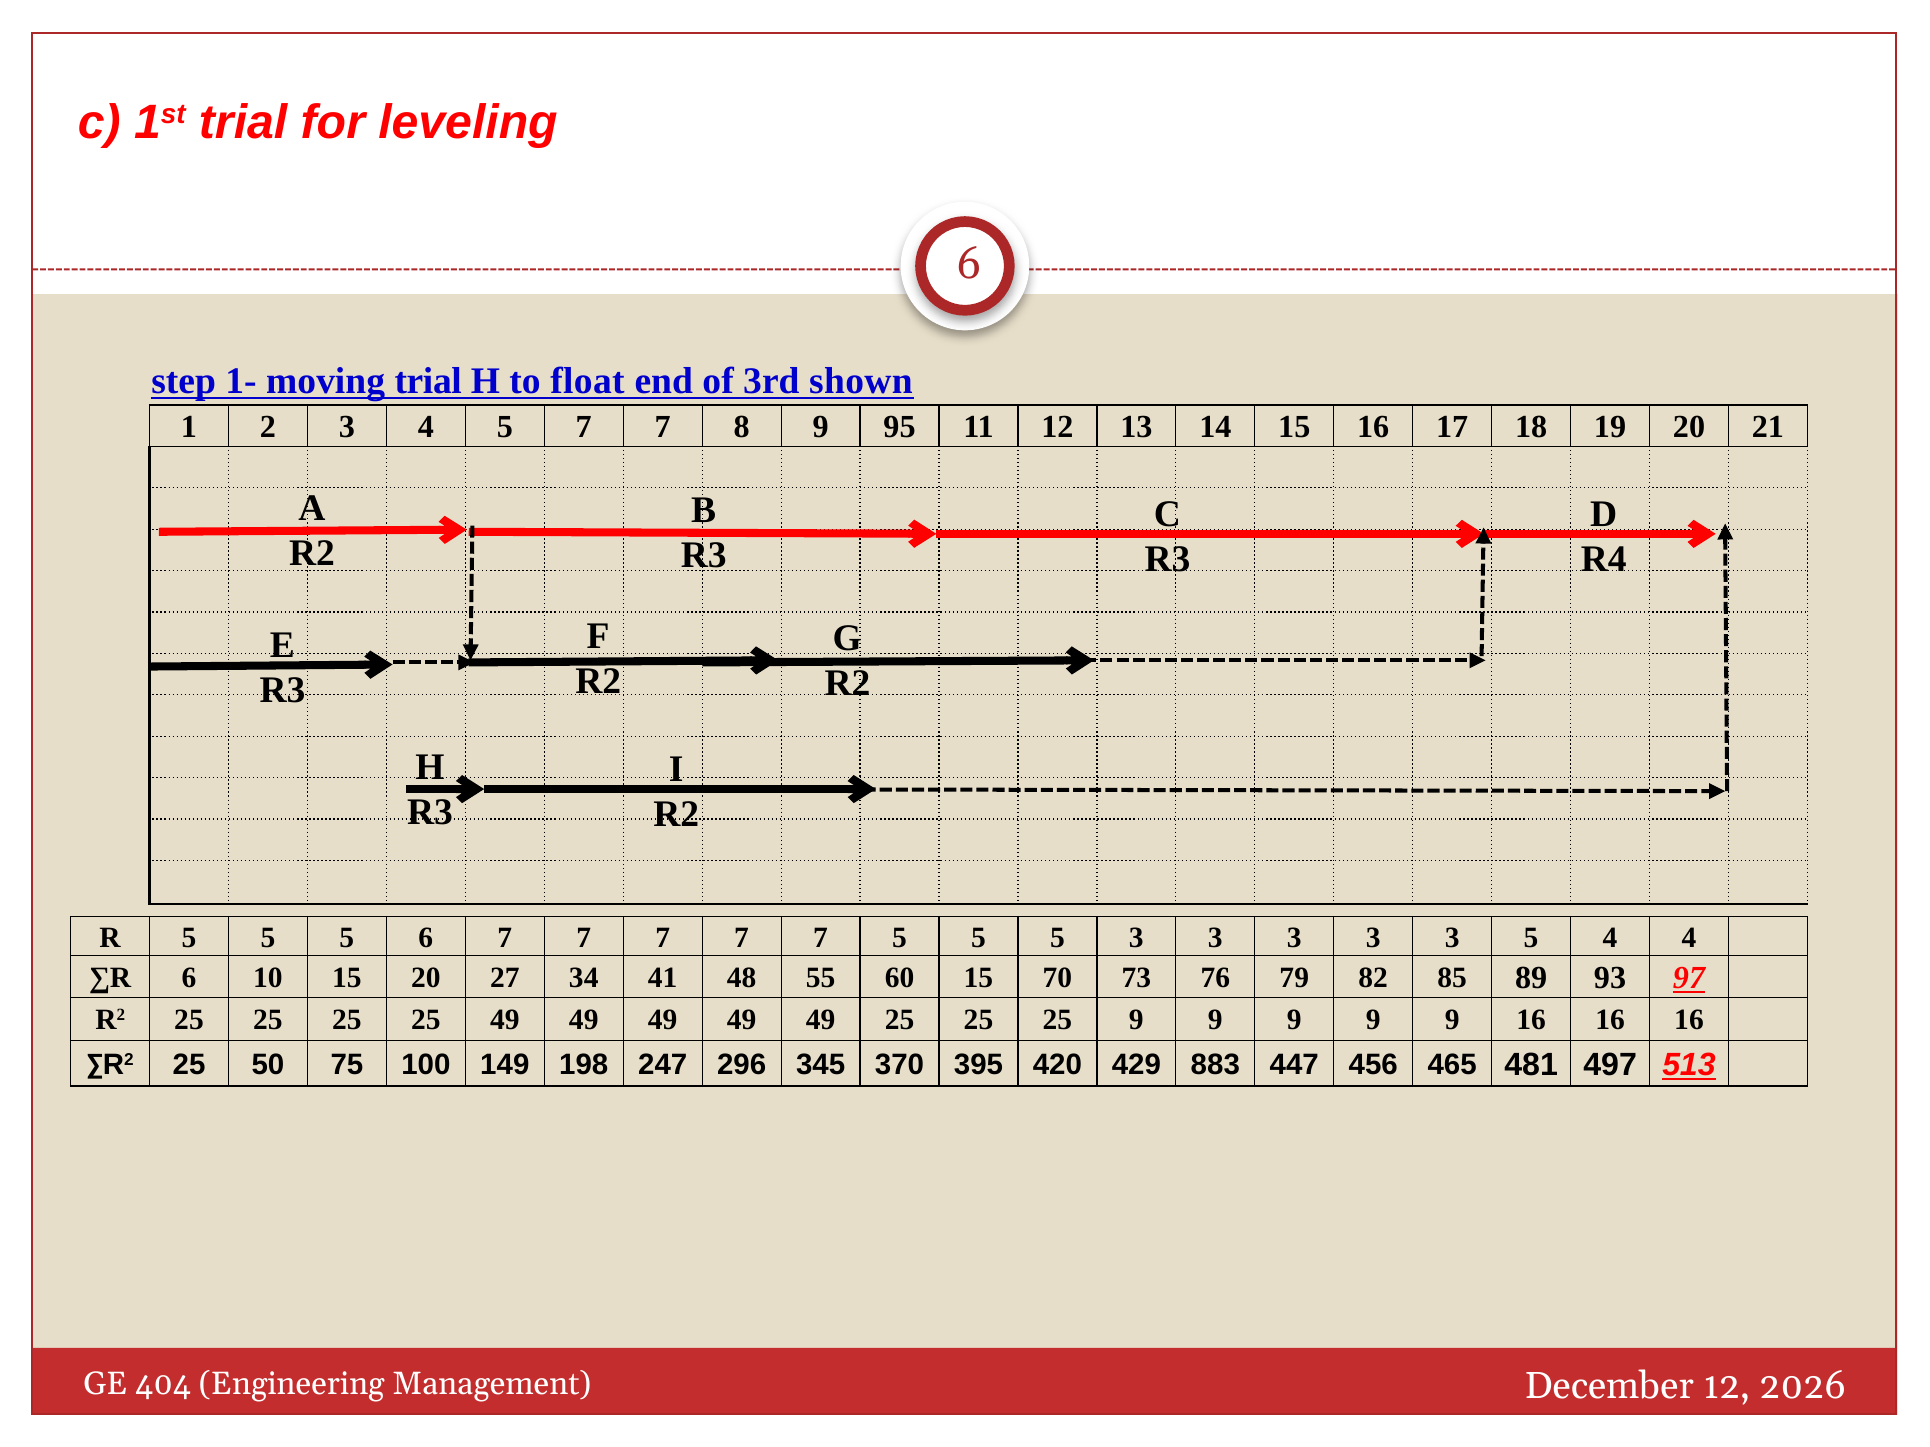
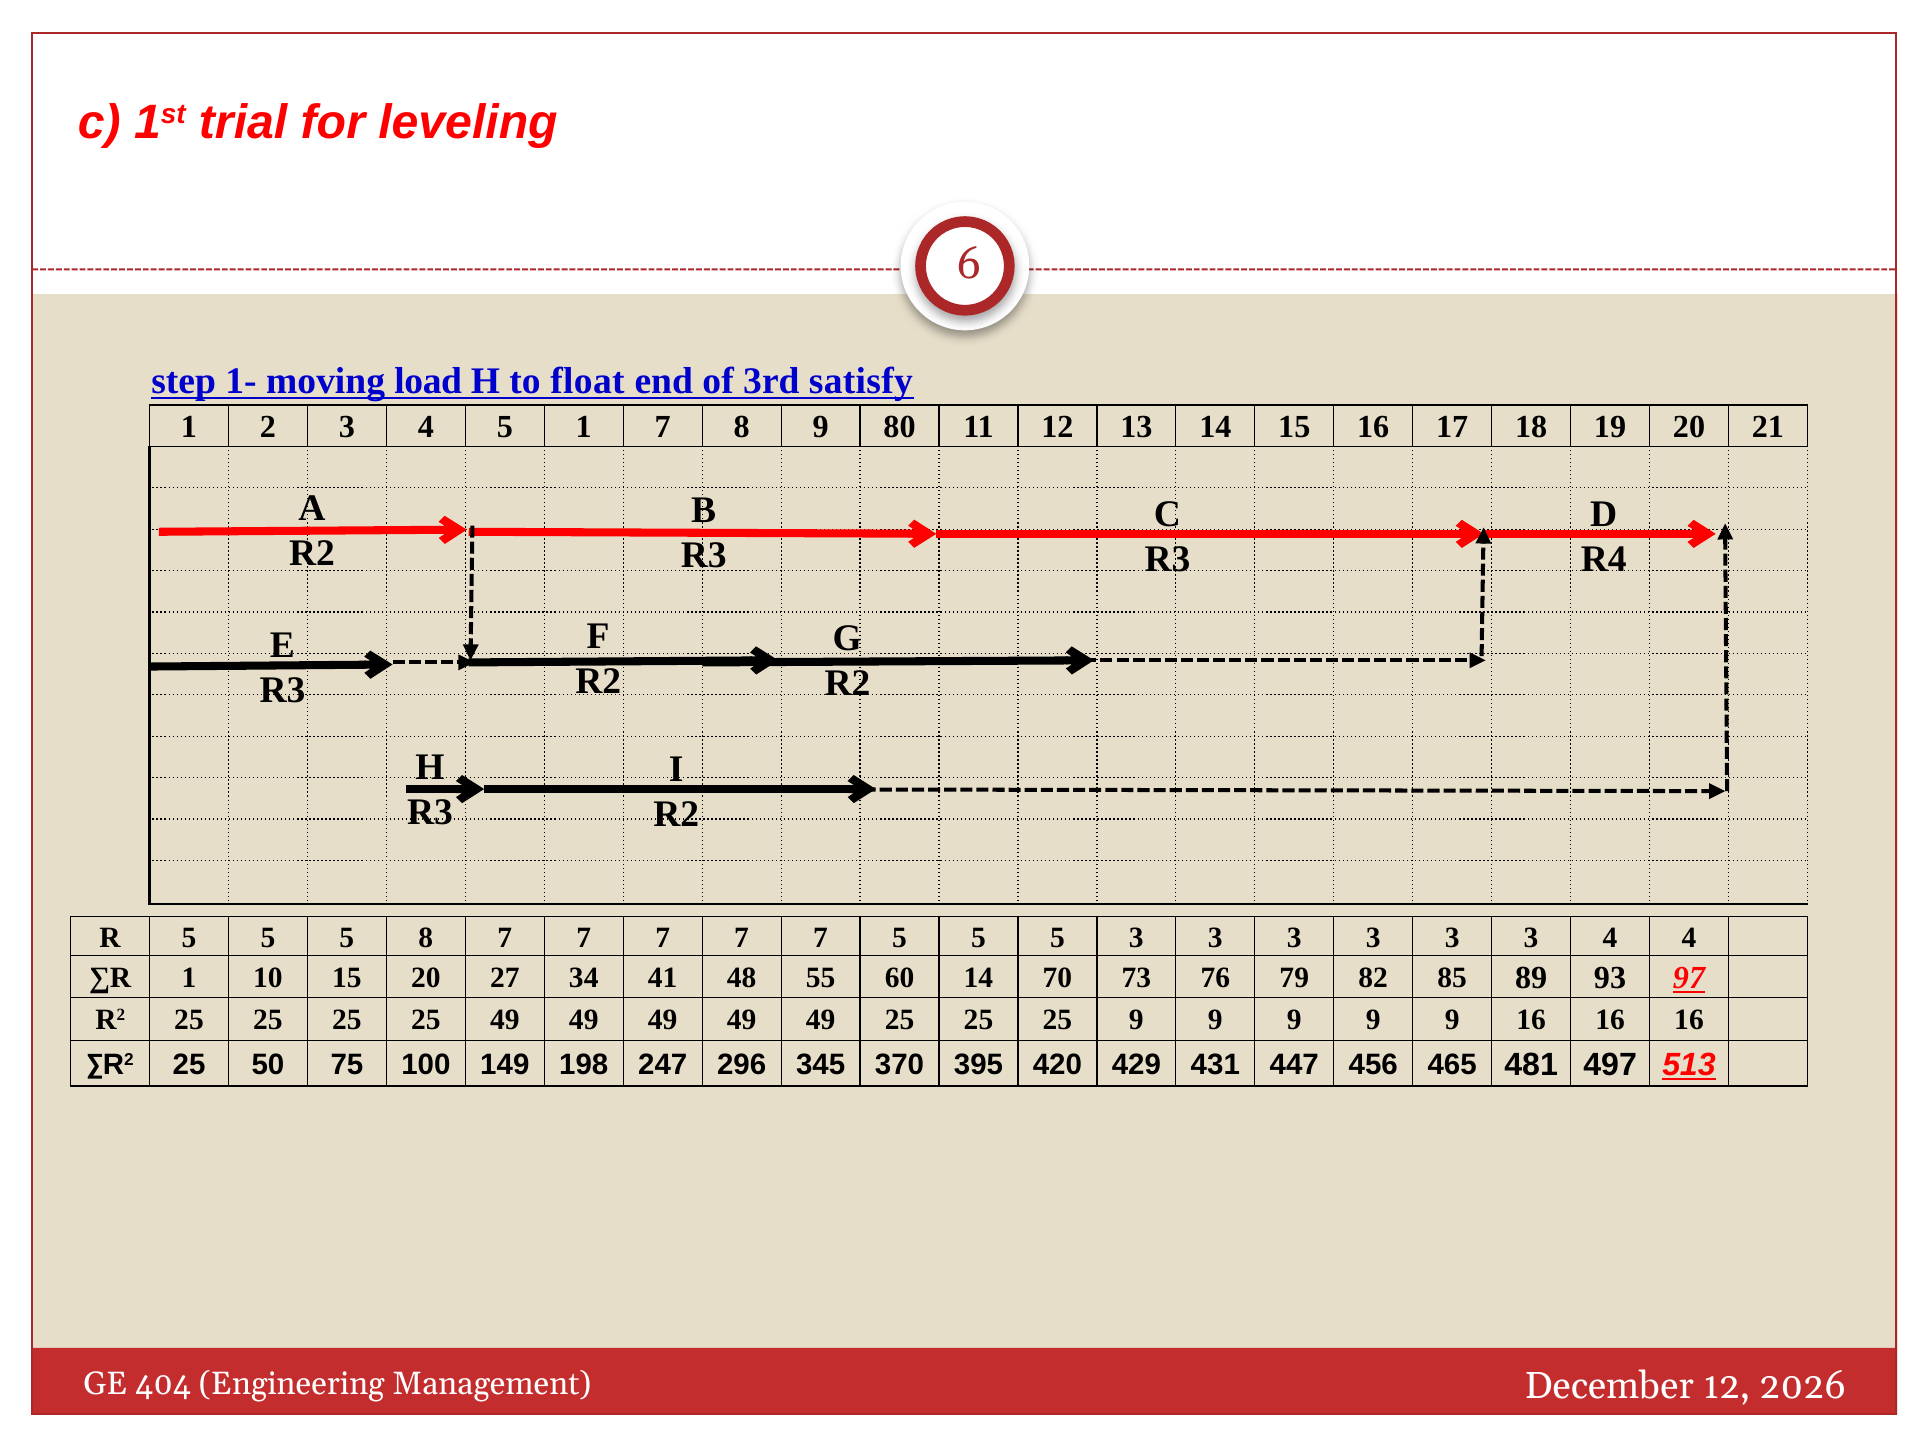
moving trial: trial -> load (428, 382)
shown: shown -> satisfy (861, 382)
5 7: 7 -> 1 (584, 427)
95: 95 -> 80 (900, 427)
5 6: 6 -> 8 (426, 938)
5: 5 -> 3 (1531, 938)
∑R 6: 6 -> 1 (189, 978)
60 15: 15 -> 14 (978, 978)
883: 883 -> 431 (1215, 1065)
